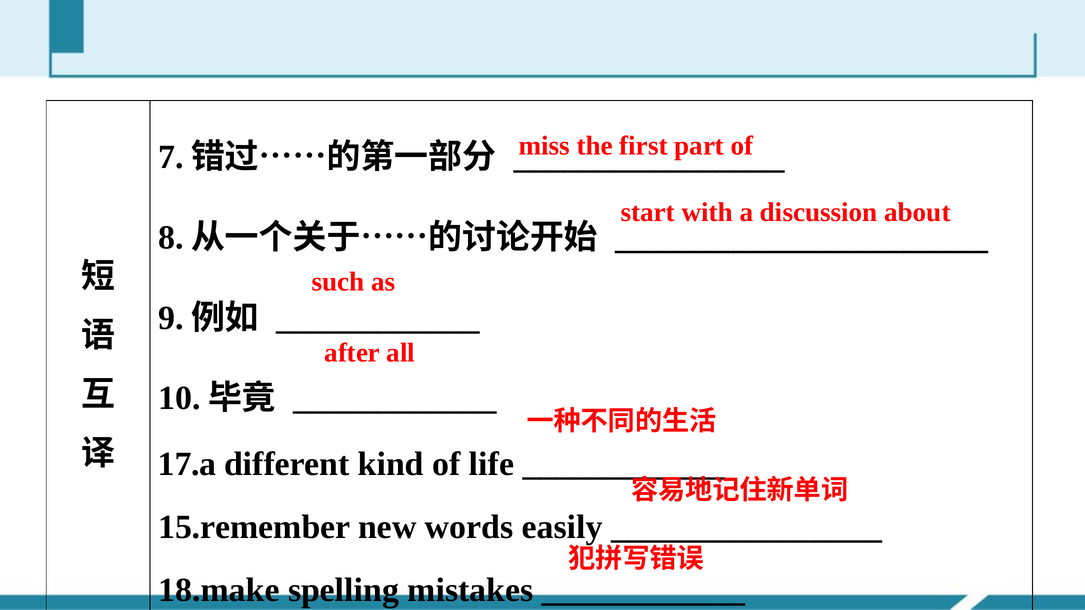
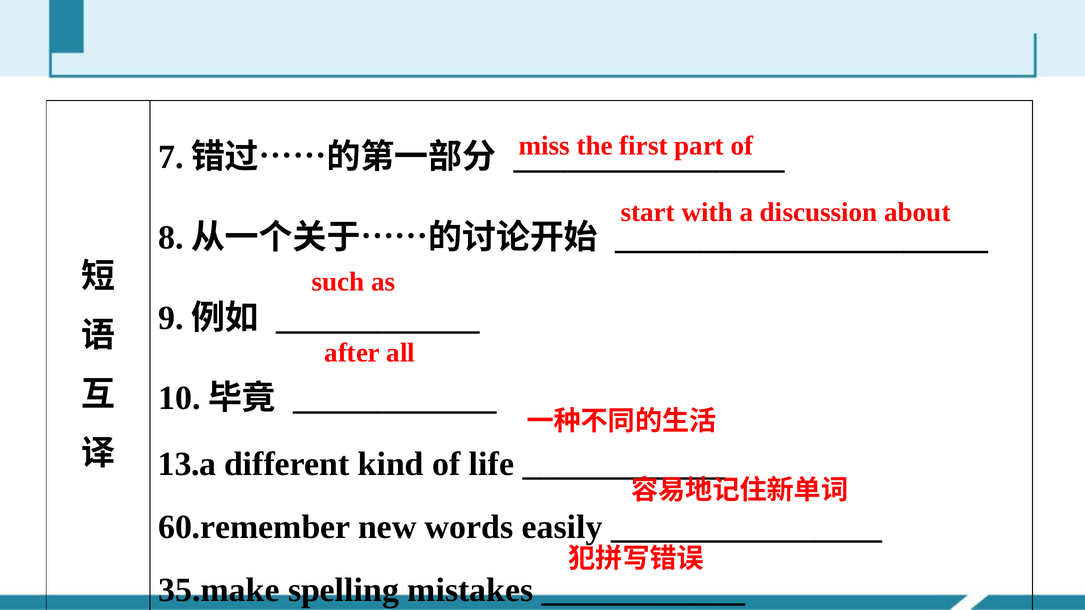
17.a: 17.a -> 13.a (187, 464)
15.remember: 15.remember -> 60.remember (254, 527)
18.make: 18.make -> 35.make (219, 590)
